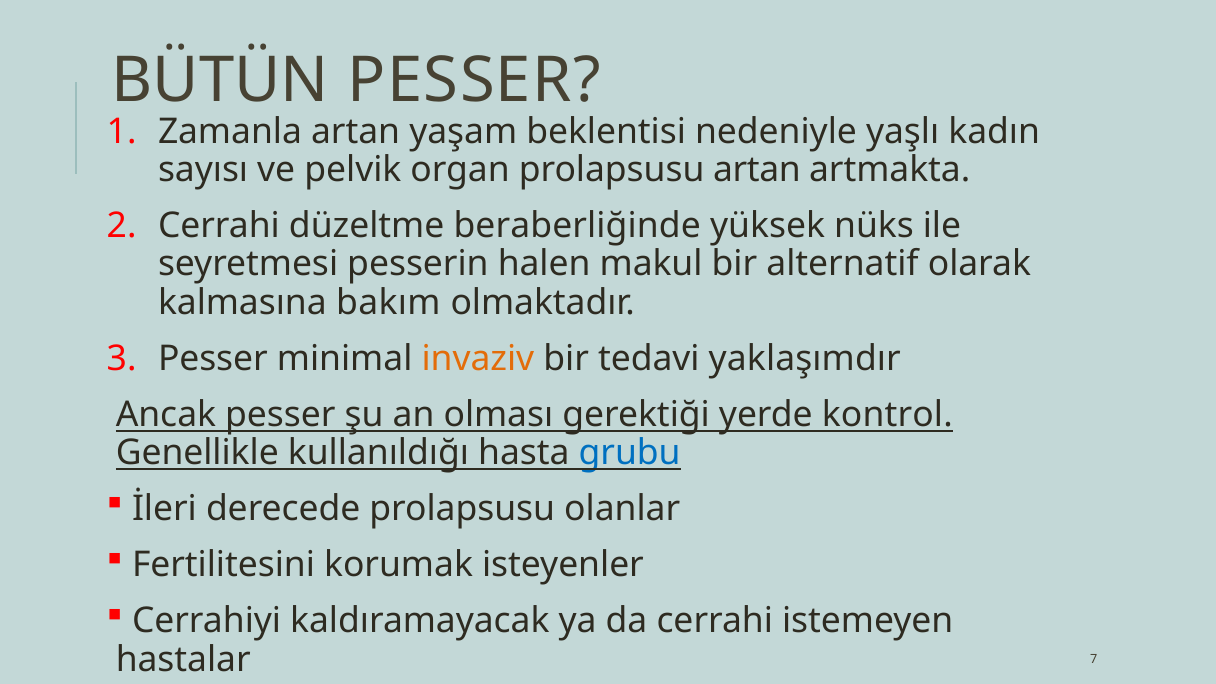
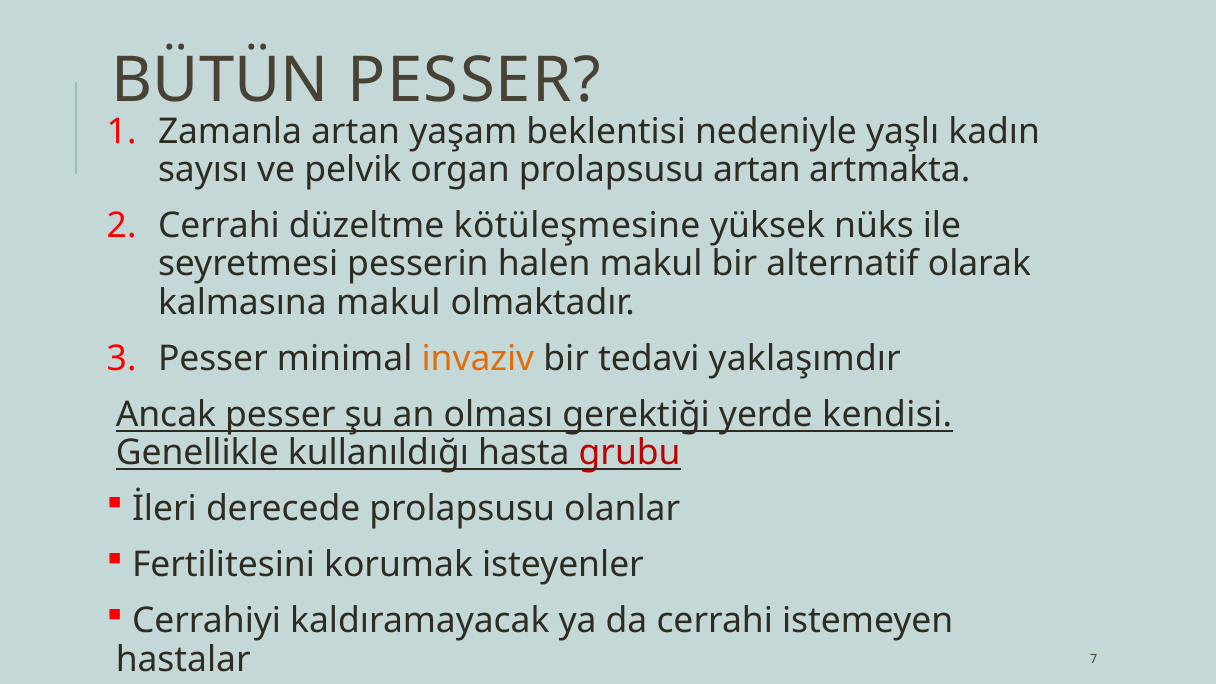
beraberliğinde: beraberliğinde -> kötüleşmesine (577, 226)
kalmasına bakım: bakım -> makul (388, 303)
kontrol: kontrol -> kendisi (887, 415)
grubu colour: blue -> red (630, 453)
